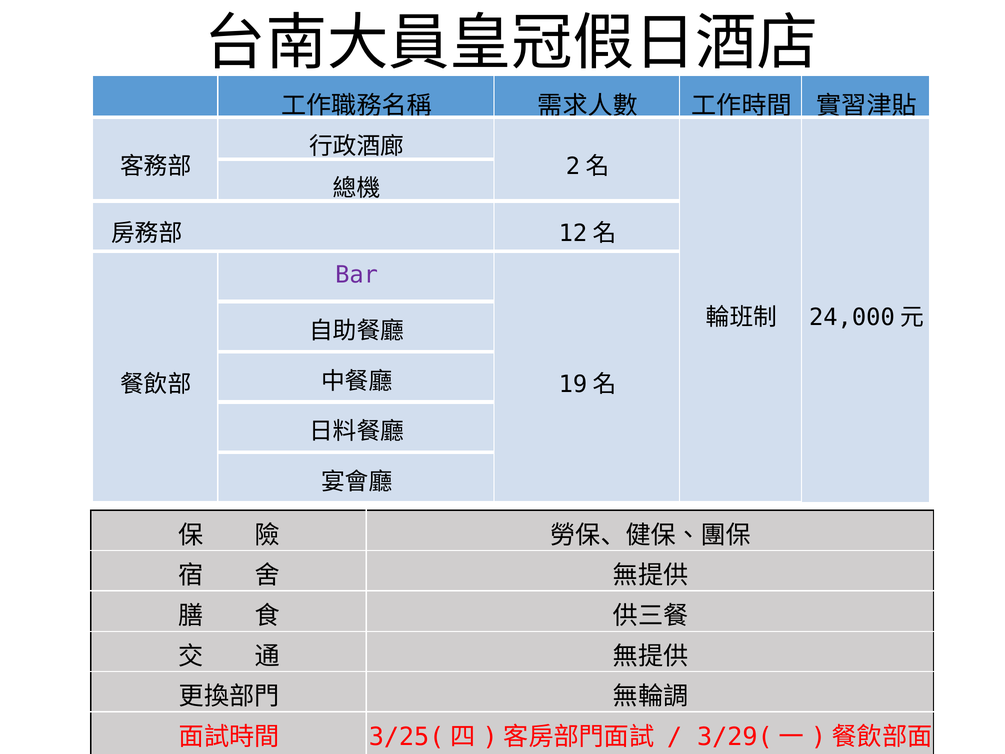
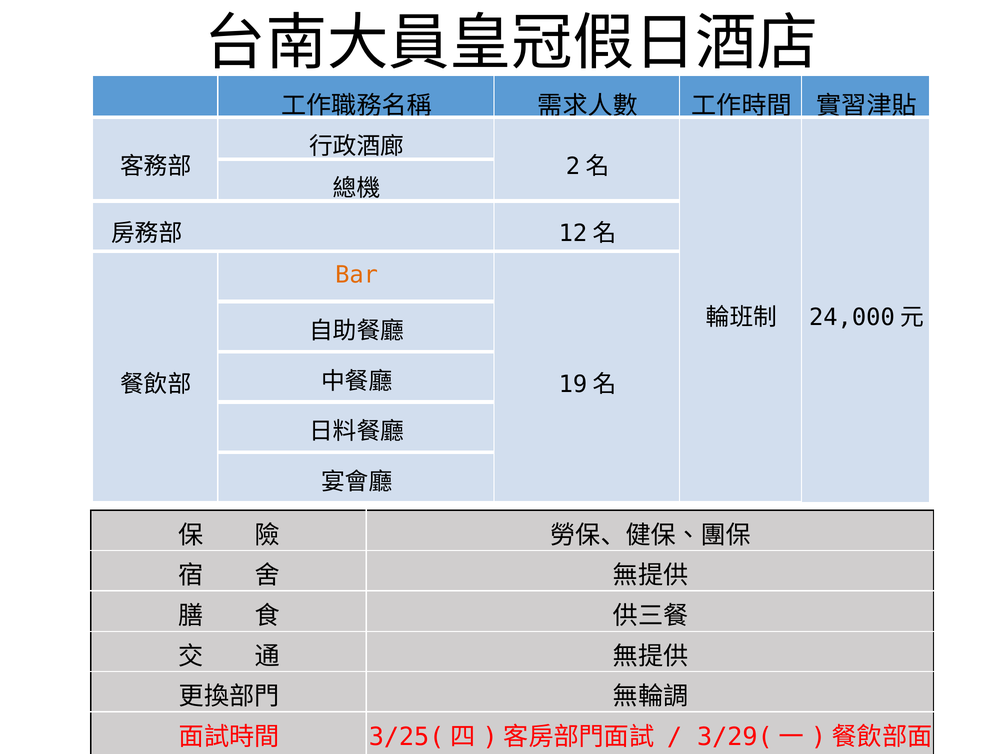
Bar colour: purple -> orange (357, 275)
